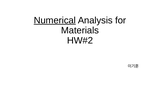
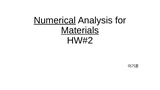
Materials underline: none -> present (80, 30)
